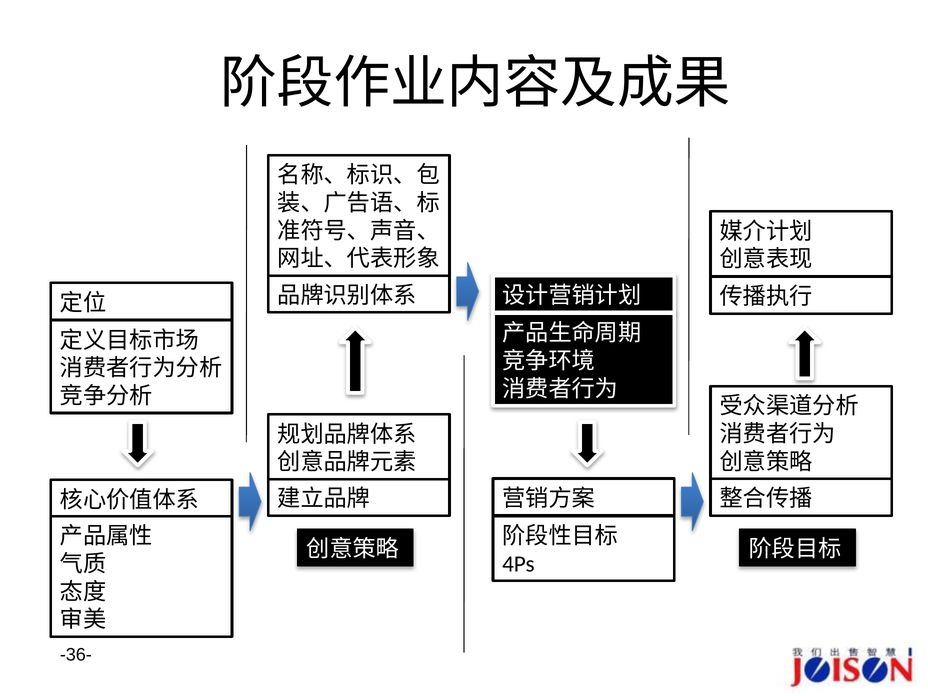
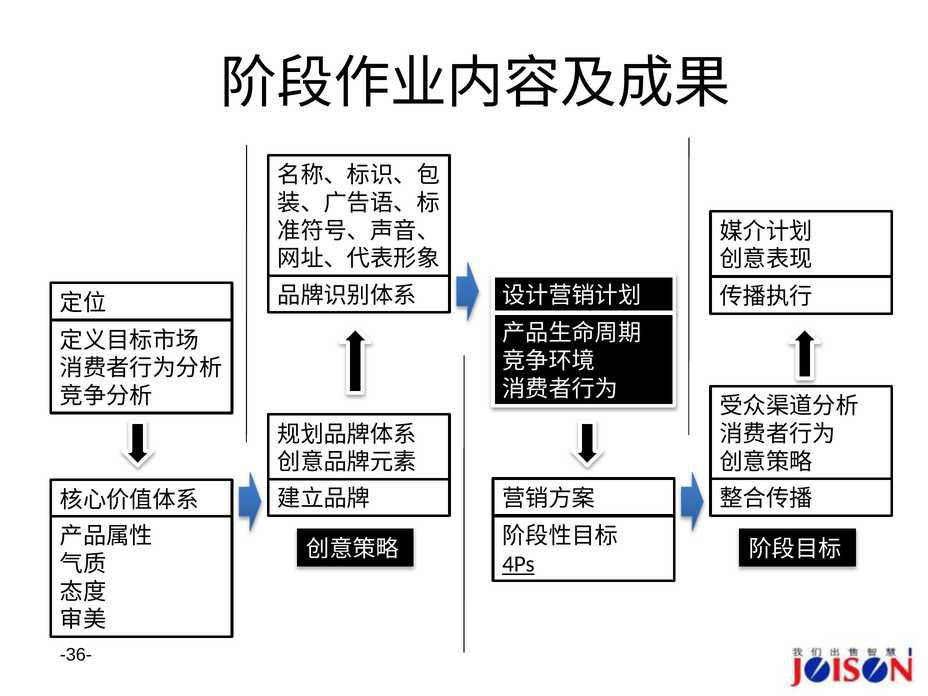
4Ps underline: none -> present (518, 564)
